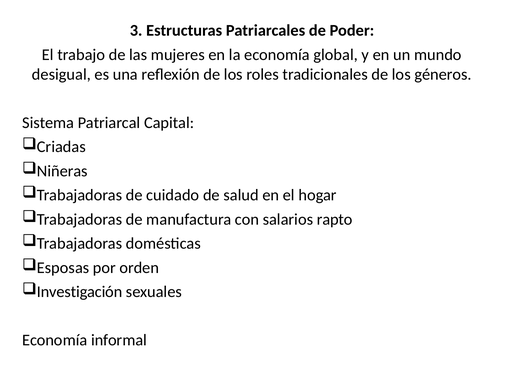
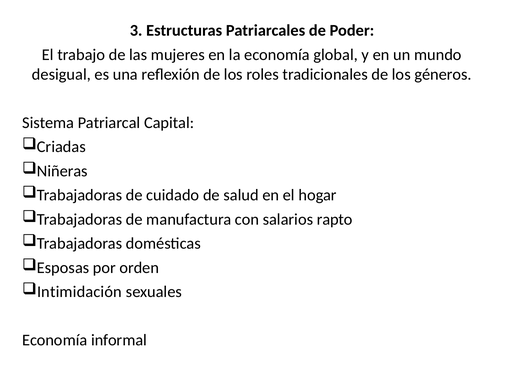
Investigación: Investigación -> Intimidación (79, 292)
